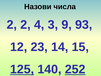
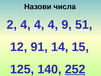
2 2: 2 -> 4 (25, 25)
3: 3 -> 4 (53, 25)
93: 93 -> 51 (84, 25)
23: 23 -> 91 (39, 47)
125 underline: present -> none (22, 69)
